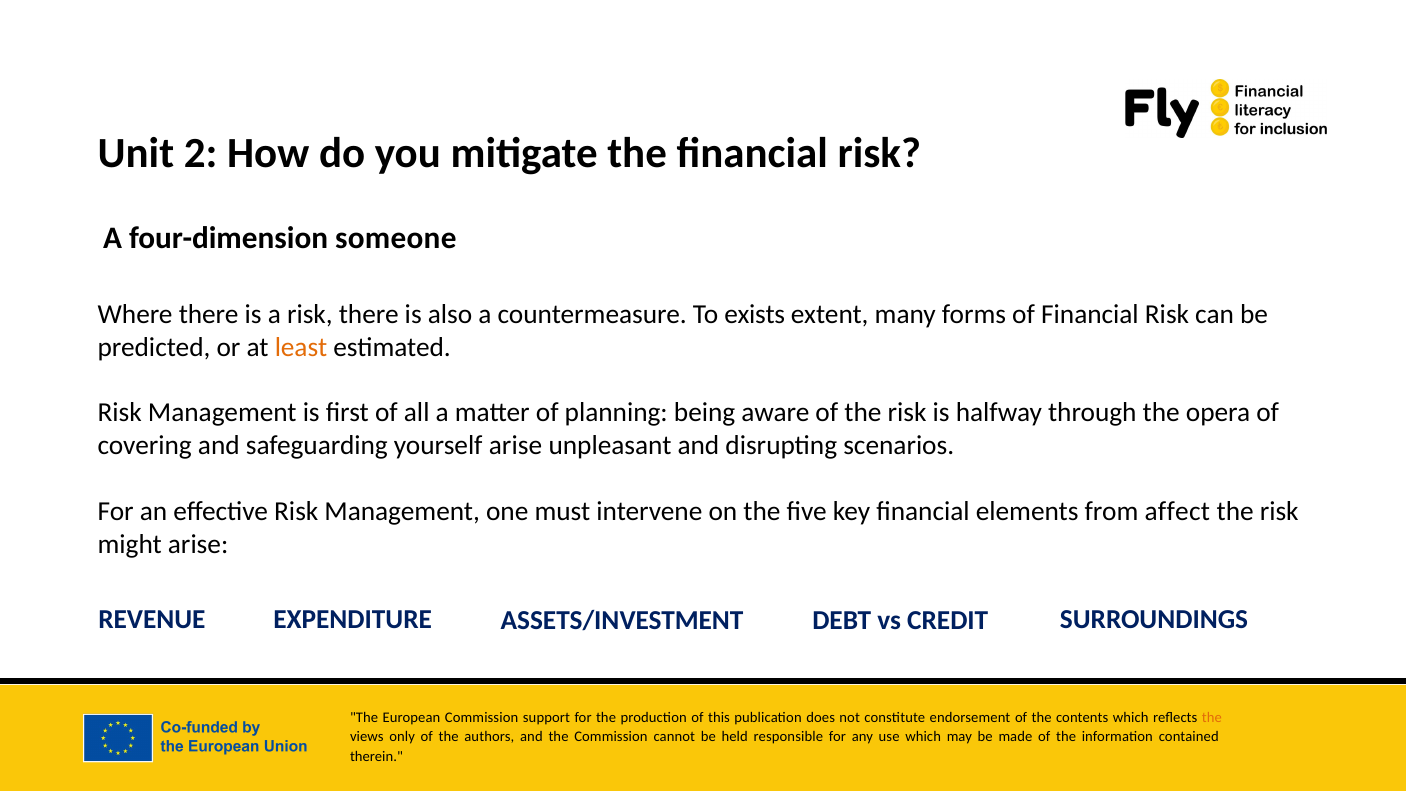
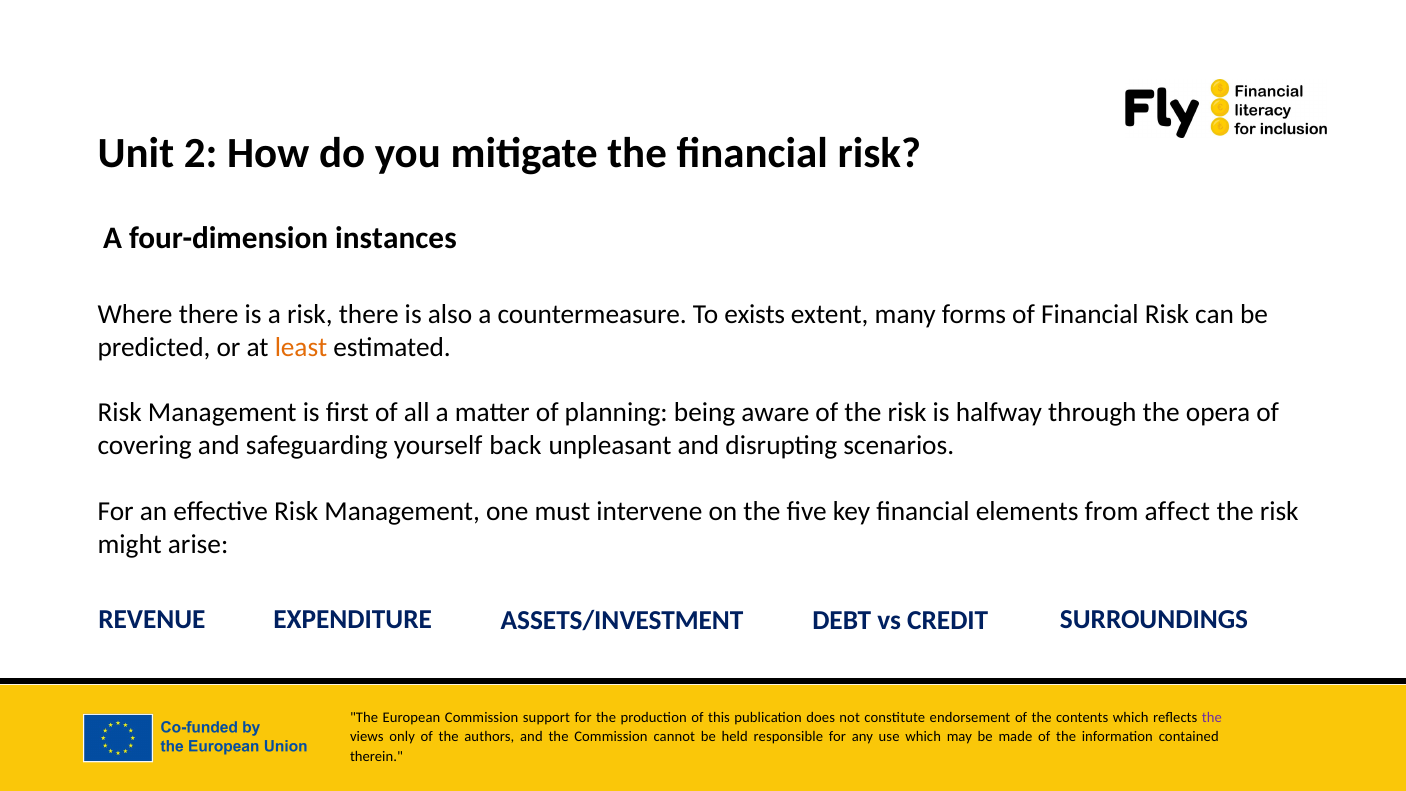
someone: someone -> instances (396, 238)
yourself arise: arise -> back (515, 446)
the colour: orange -> purple (1212, 717)
